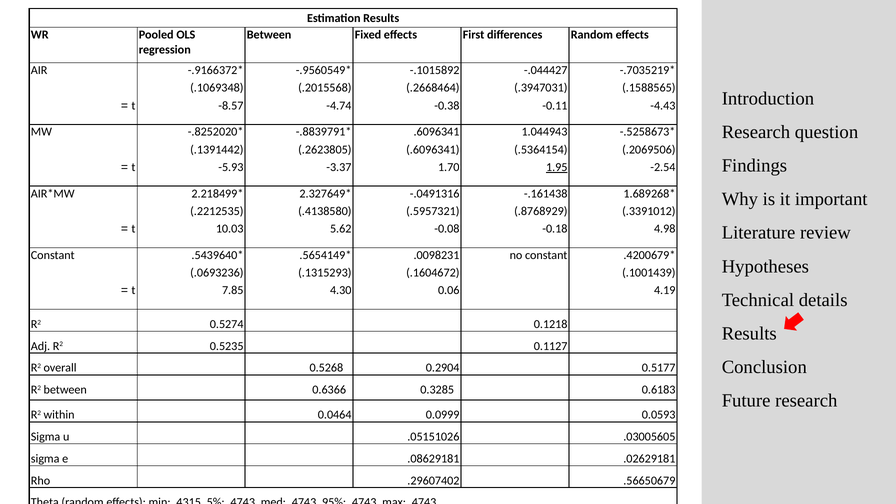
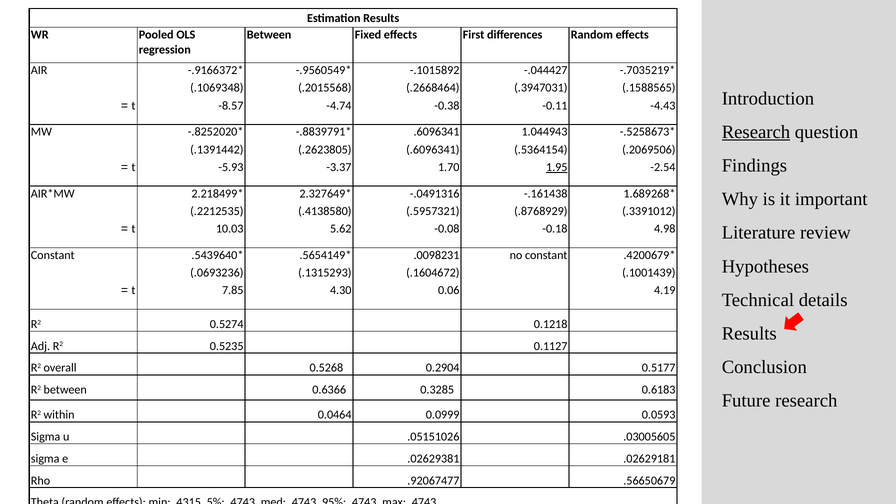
Research underline: none -> present (756, 132)
.08629181: .08629181 -> .02629381 (433, 459)
.29607402: .29607402 -> .92067477 (433, 481)
